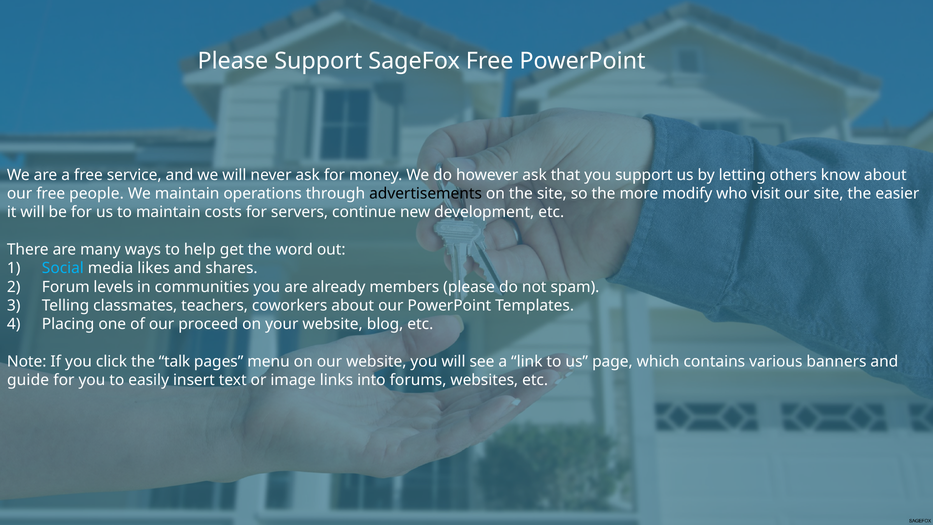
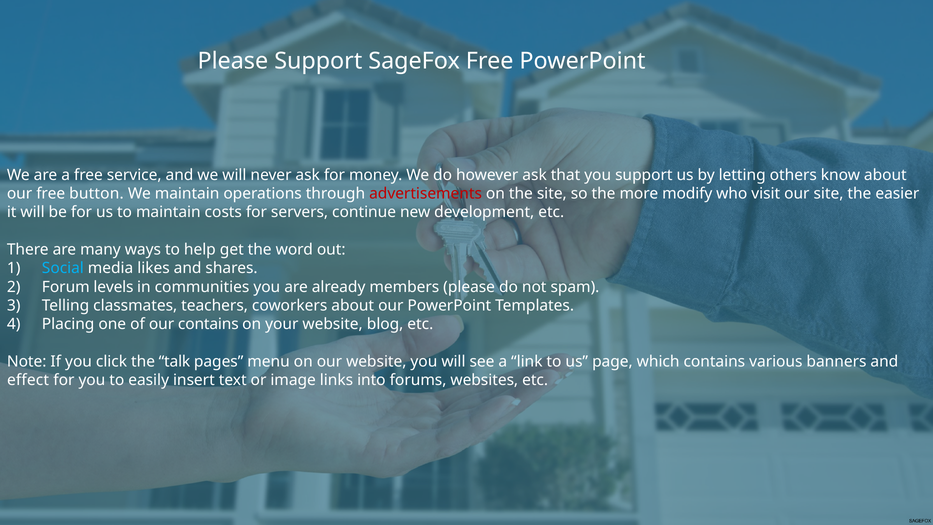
people: people -> button (96, 194)
advertisements colour: black -> red (426, 194)
our proceed: proceed -> contains (208, 324)
guide: guide -> effect (28, 380)
